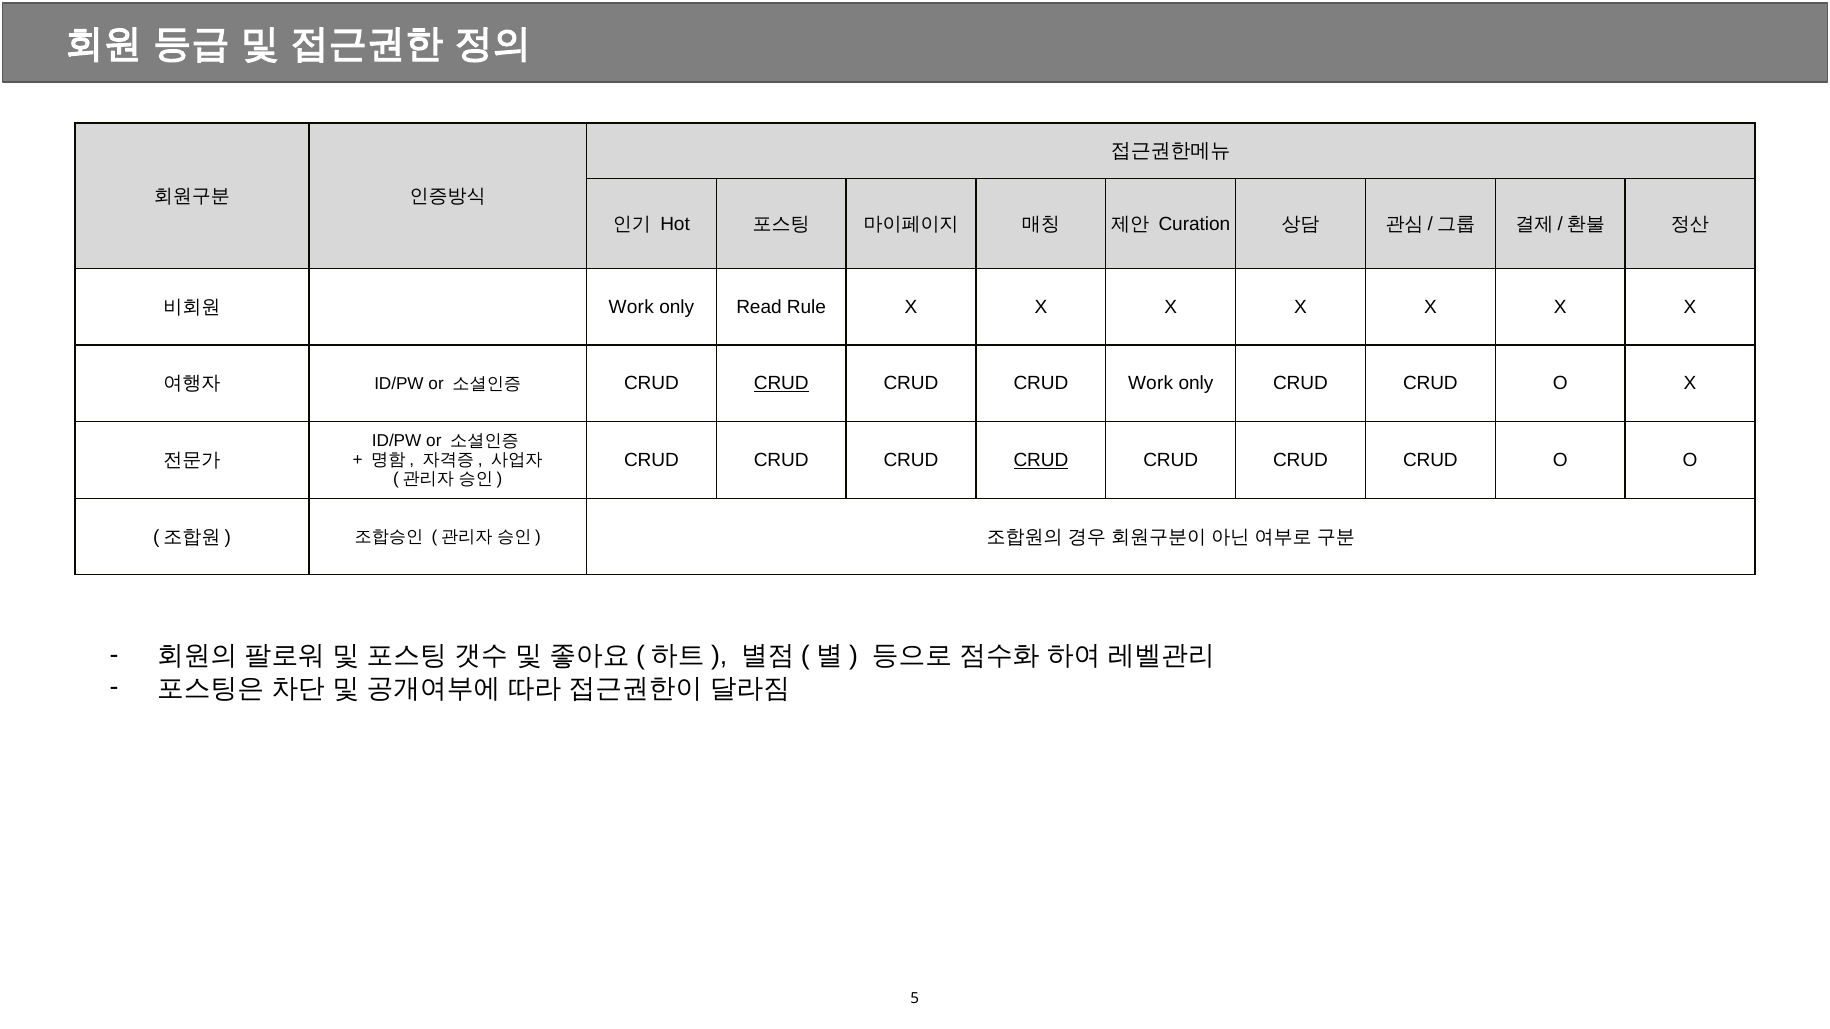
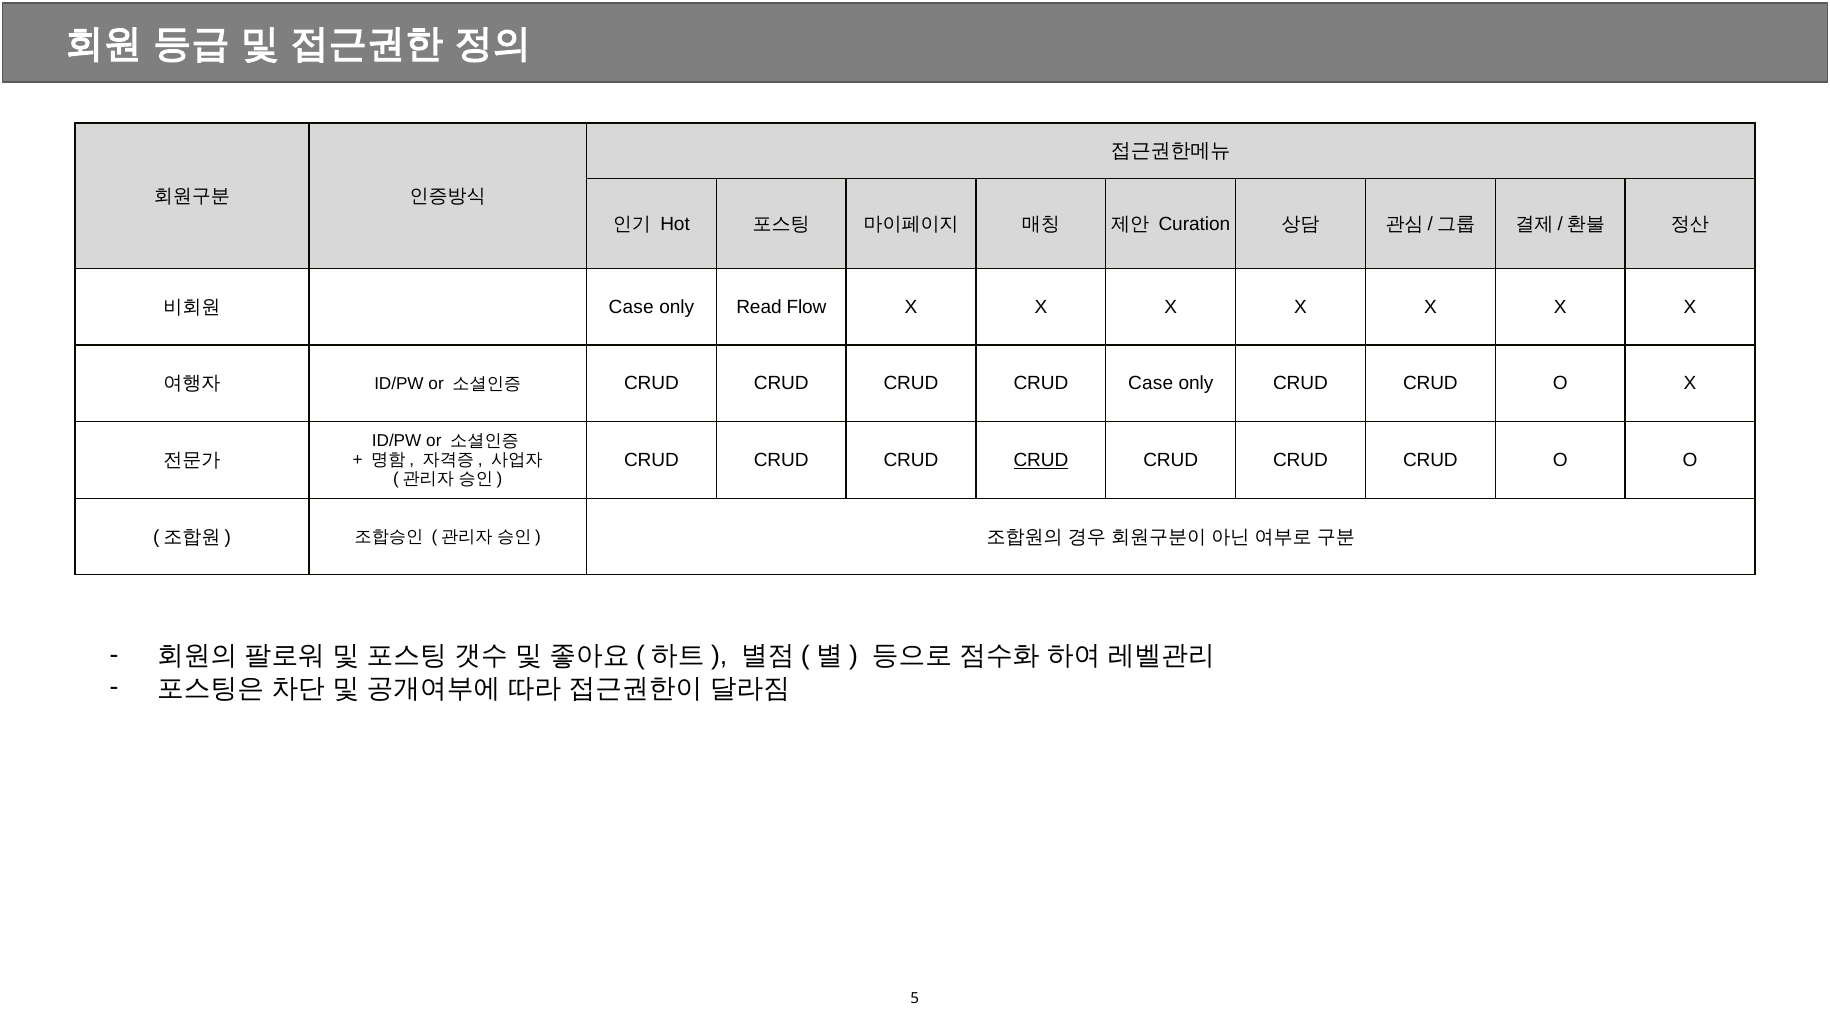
Work: Work -> Case (631, 307)
Rule: Rule -> Flow (807, 307)
CRUD underline: present -> none (781, 383)
CRUD Work: Work -> Case (1151, 383)
